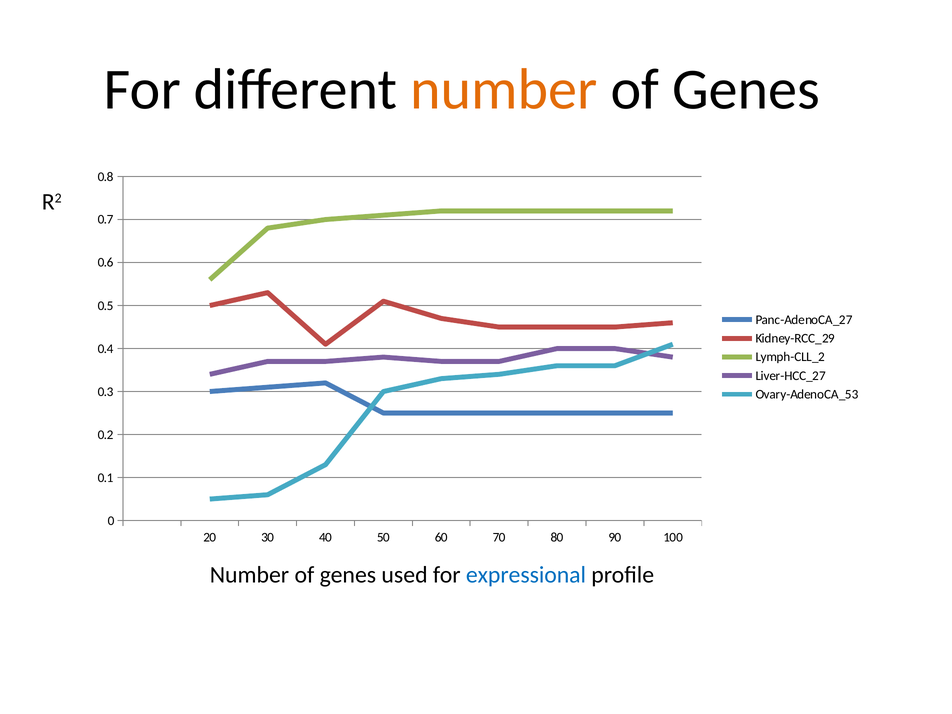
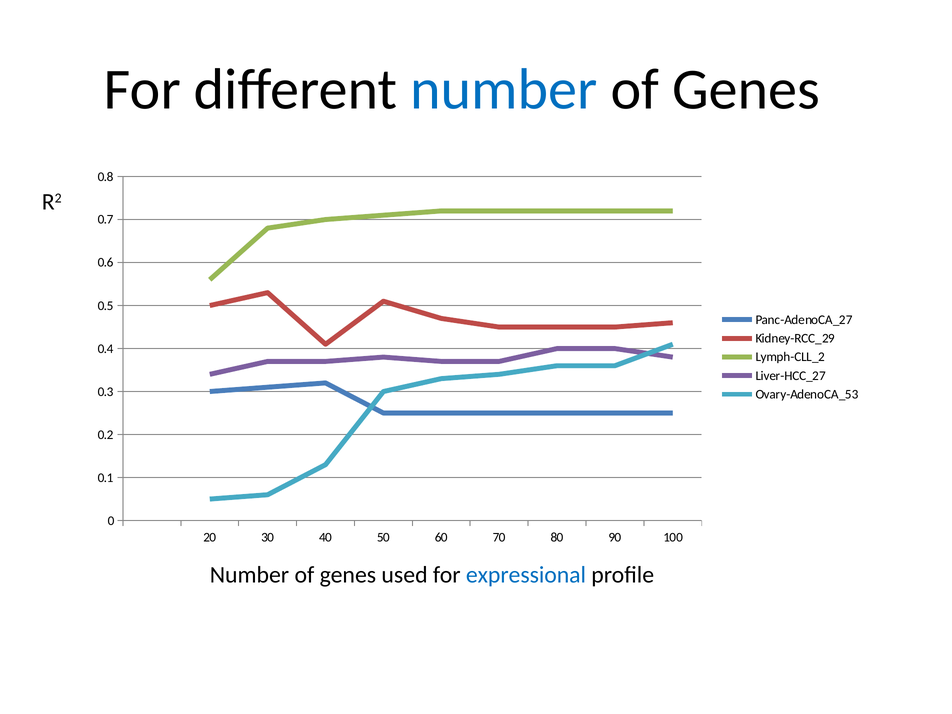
number colour: orange -> blue (504, 89)
